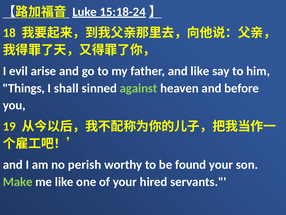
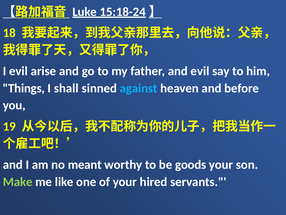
and like: like -> evil (200, 71)
against colour: light green -> light blue (139, 88)
perish: perish -> meant (85, 164)
found: found -> goods (191, 164)
